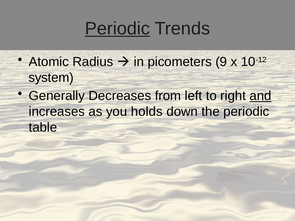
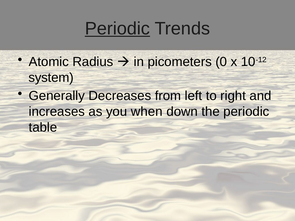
9: 9 -> 0 (221, 62)
and underline: present -> none (261, 96)
holds: holds -> when (147, 112)
